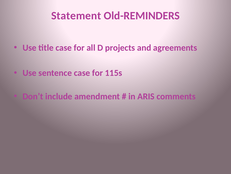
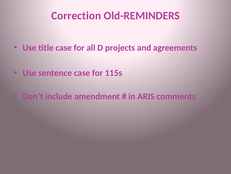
Statement: Statement -> Correction (76, 16)
